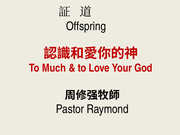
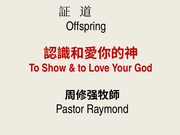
Much: Much -> Show (54, 68)
